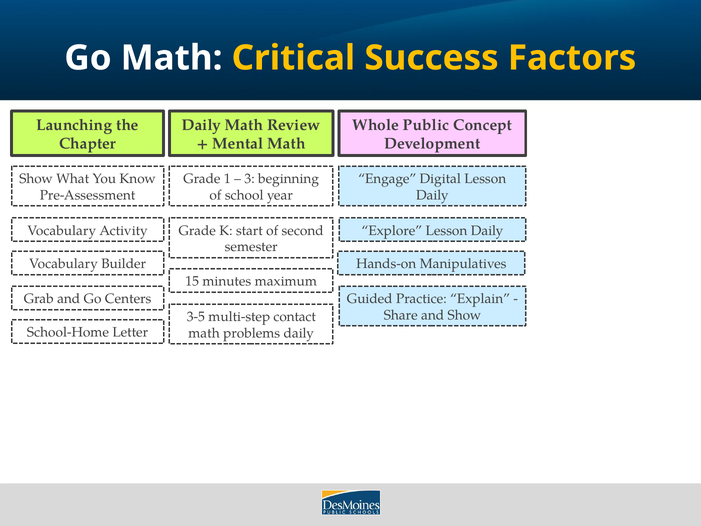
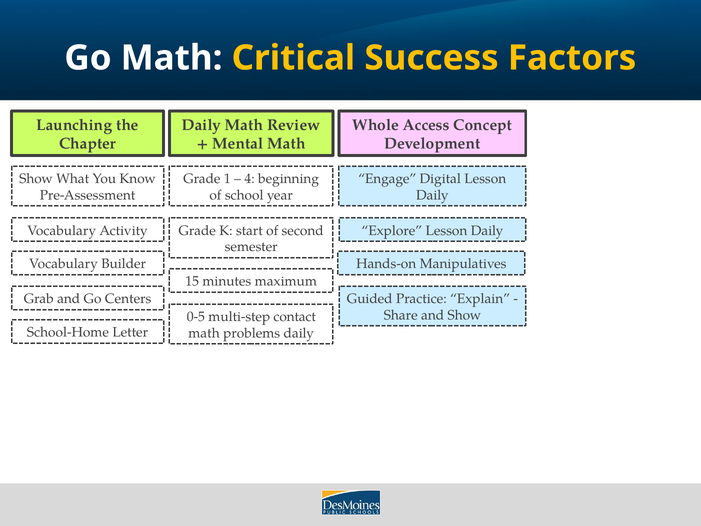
Public: Public -> Access (426, 125)
3: 3 -> 4 (250, 179)
3-5: 3-5 -> 0-5 (196, 317)
